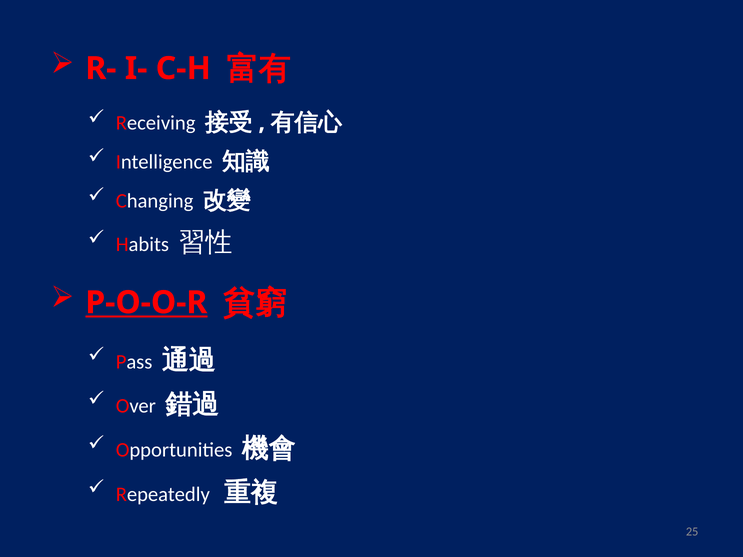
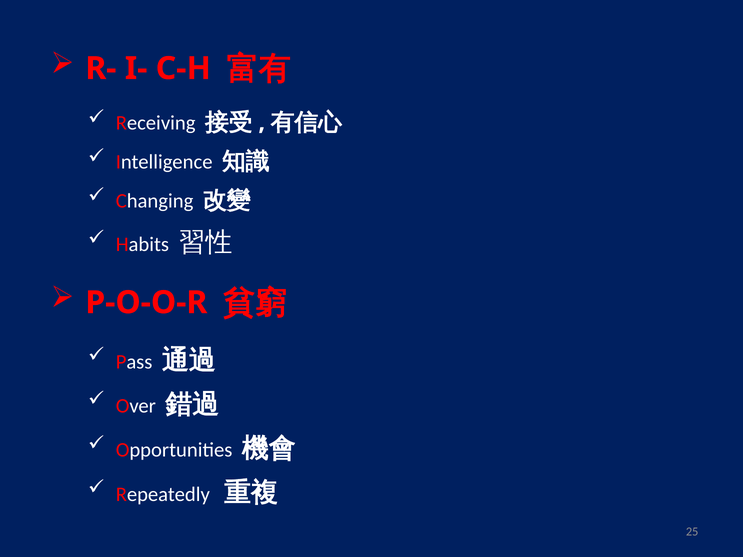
P-O-O-R underline: present -> none (146, 303)
